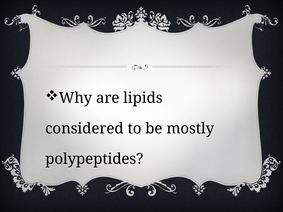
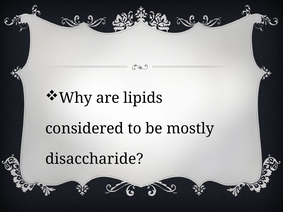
polypeptides: polypeptides -> disaccharide (94, 159)
